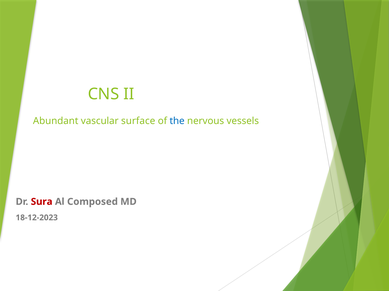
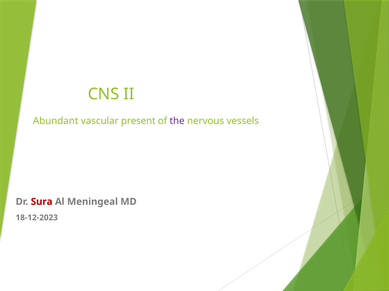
surface: surface -> present (138, 121)
the colour: blue -> purple (177, 121)
Composed: Composed -> Meningeal (92, 202)
